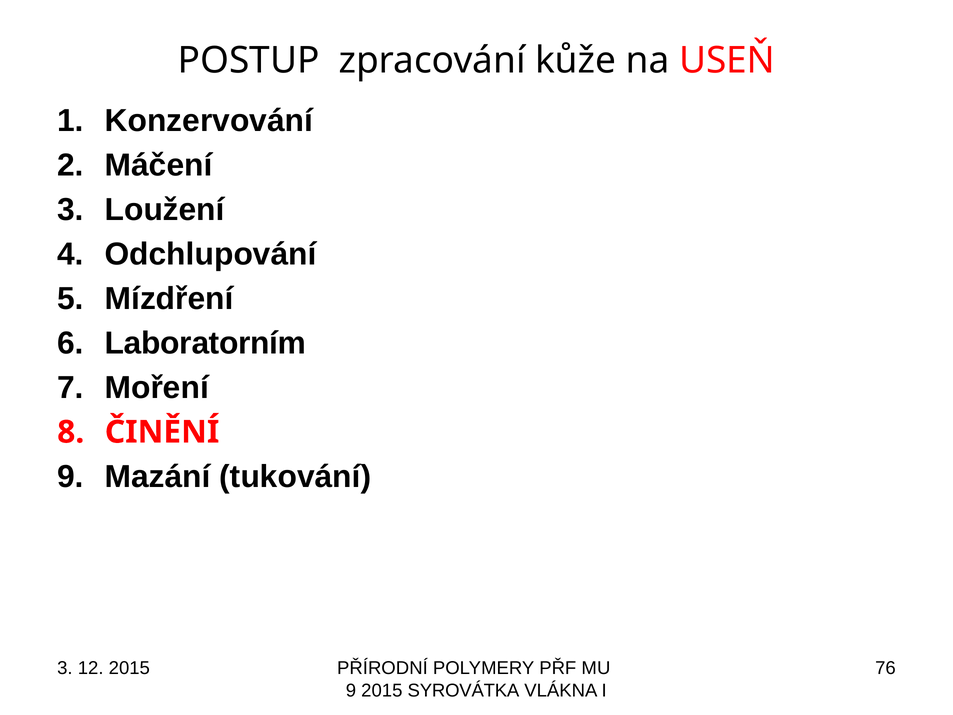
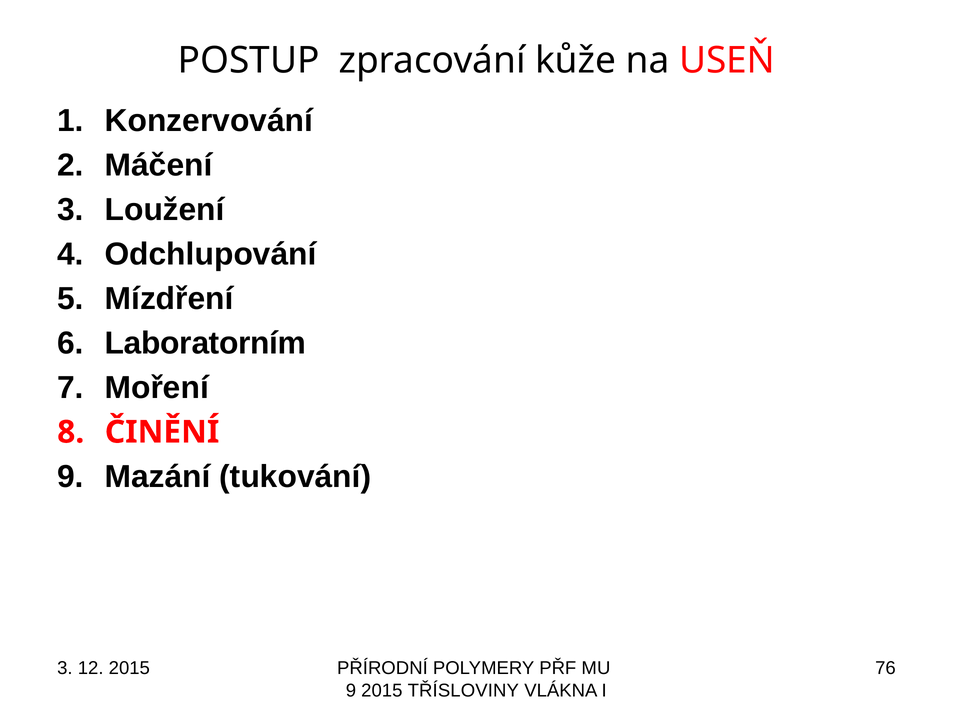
SYROVÁTKA: SYROVÁTKA -> TŘÍSLOVINY (463, 690)
